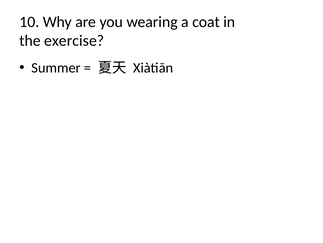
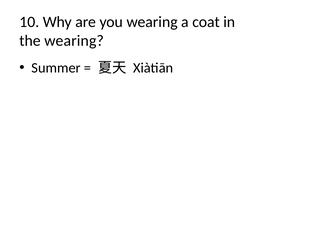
the exercise: exercise -> wearing (74, 41)
